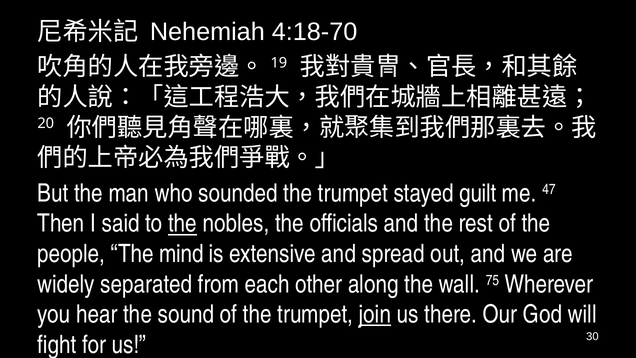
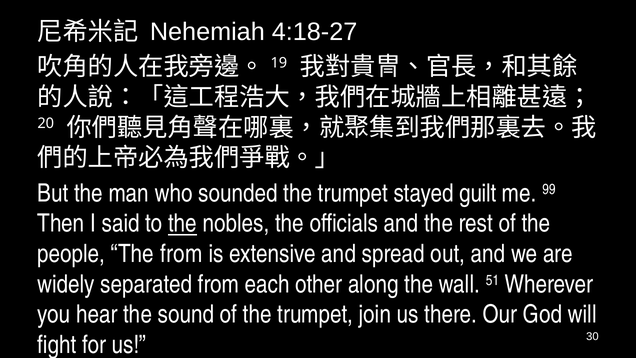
4:18-70: 4:18-70 -> 4:18-27 (315, 32)
47: 47 -> 99 (549, 189)
The mind: mind -> from (181, 254)
75: 75 -> 51 (492, 280)
join underline: present -> none (375, 314)
